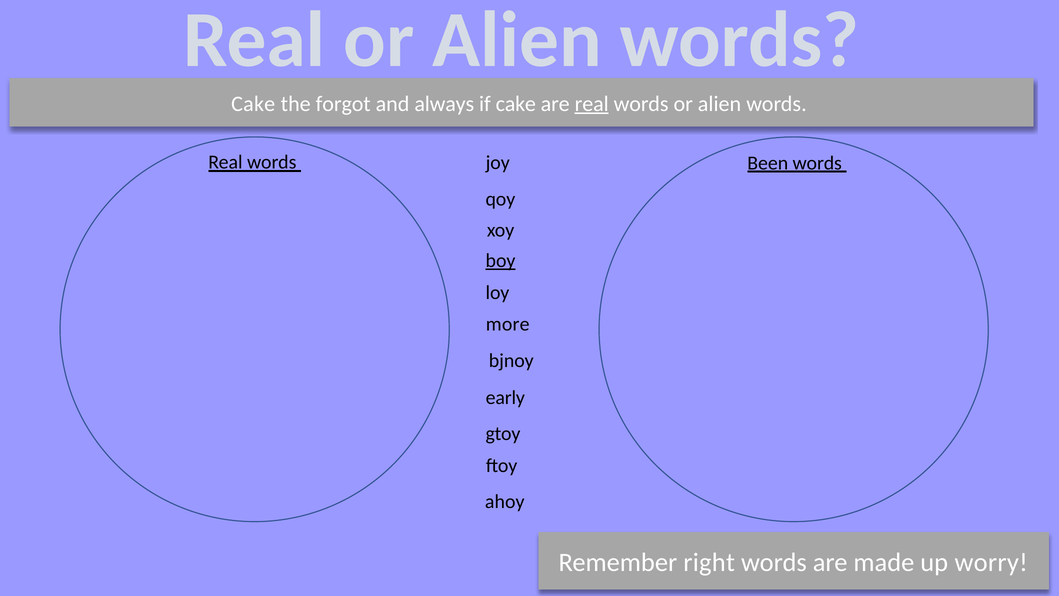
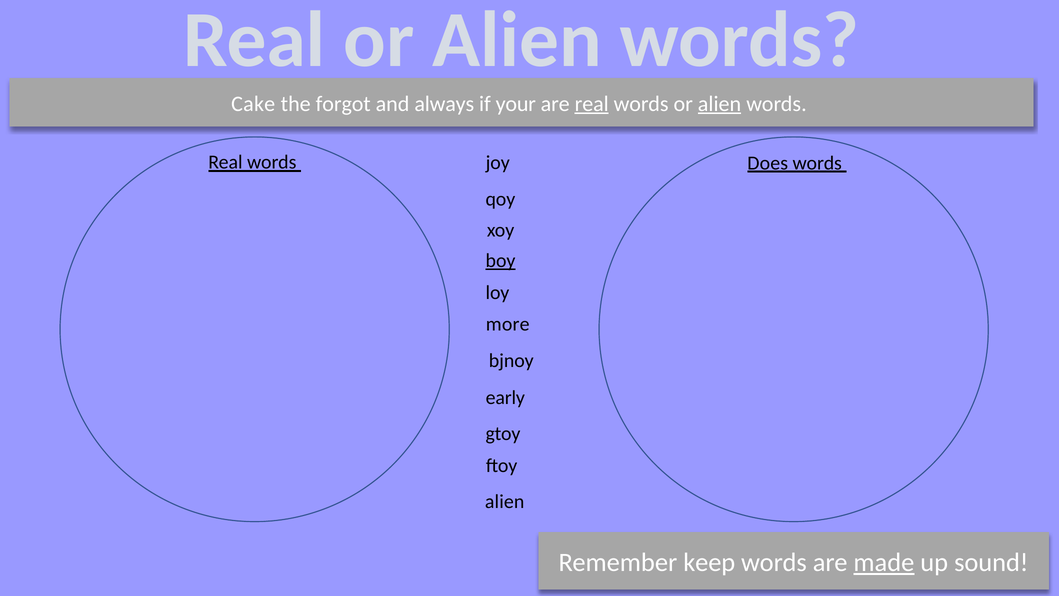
if cake: cake -> your (516, 104)
alien underline: none -> present (720, 104)
Been: Been -> Does (768, 163)
ahoy: ahoy -> alien (505, 501)
right: right -> keep (709, 562)
made underline: none -> present (884, 562)
worry: worry -> sound (991, 562)
